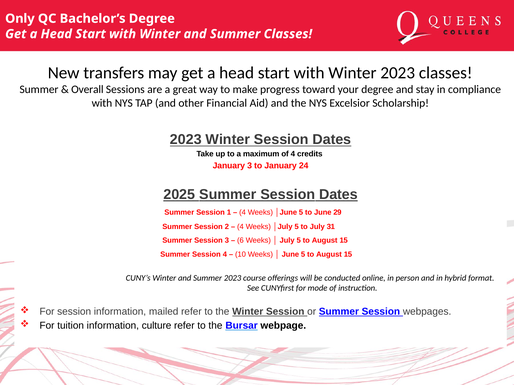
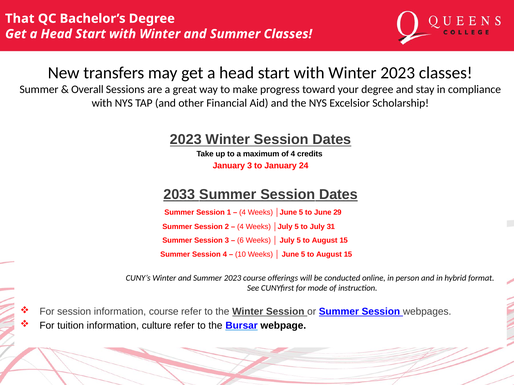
Only: Only -> That (20, 19)
2025: 2025 -> 2033 (179, 195)
information mailed: mailed -> course (164, 312)
